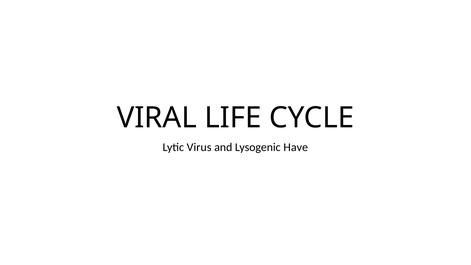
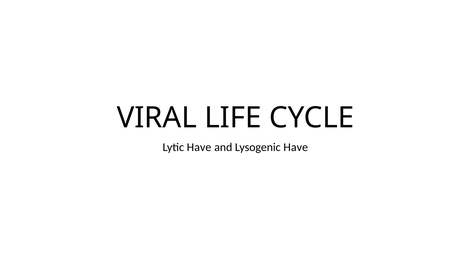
Lytic Virus: Virus -> Have (199, 147)
